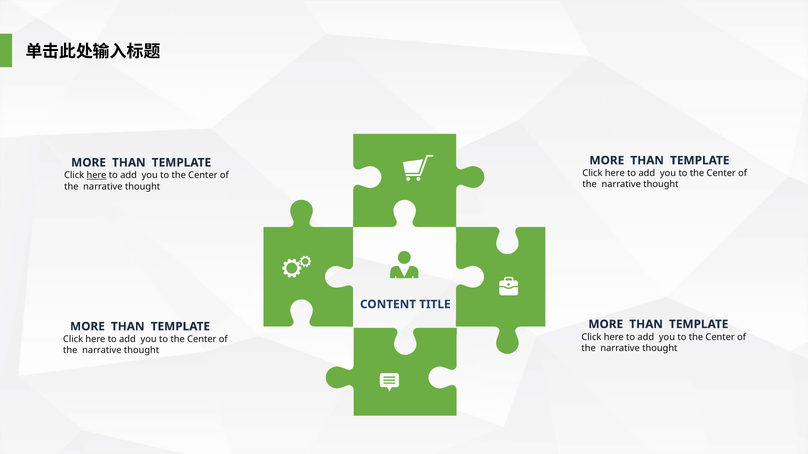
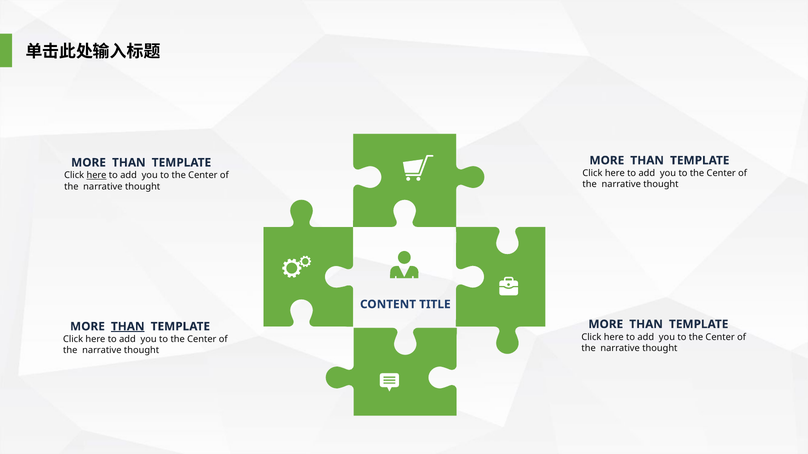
THAN underline: none -> present (128, 327)
